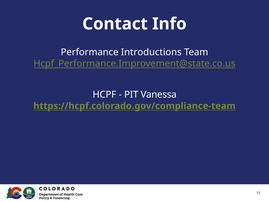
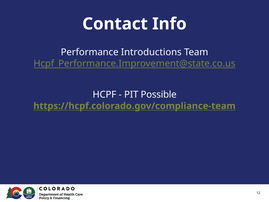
Vanessa: Vanessa -> Possible (159, 94)
